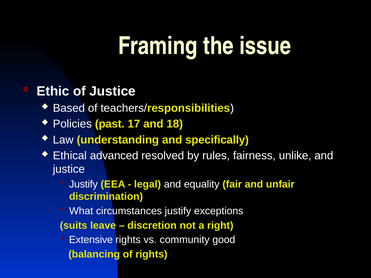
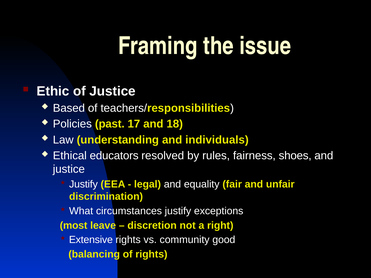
specifically: specifically -> individuals (217, 140)
advanced: advanced -> educators (114, 156)
unlike: unlike -> shoes (295, 156)
suits: suits -> most (74, 226)
